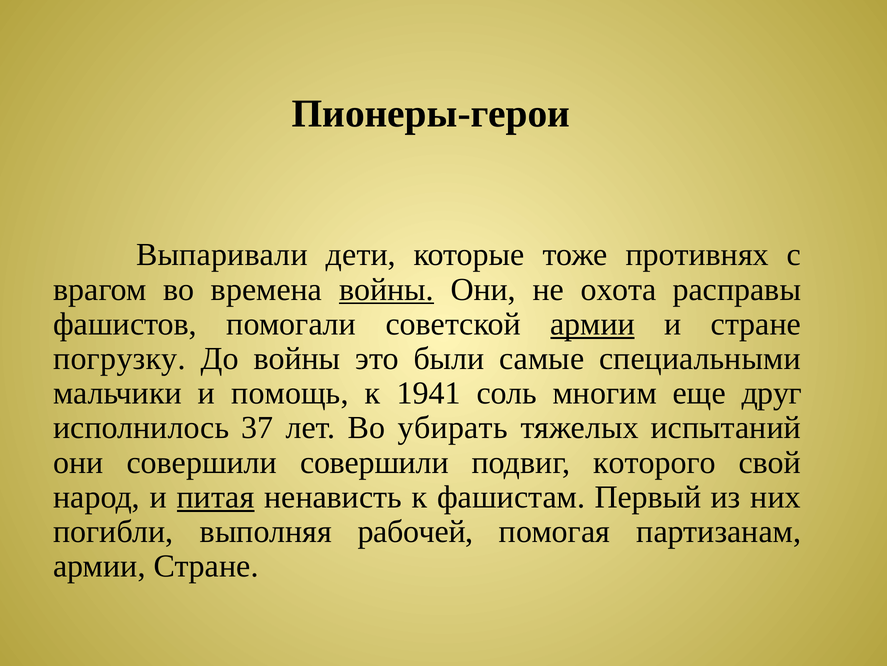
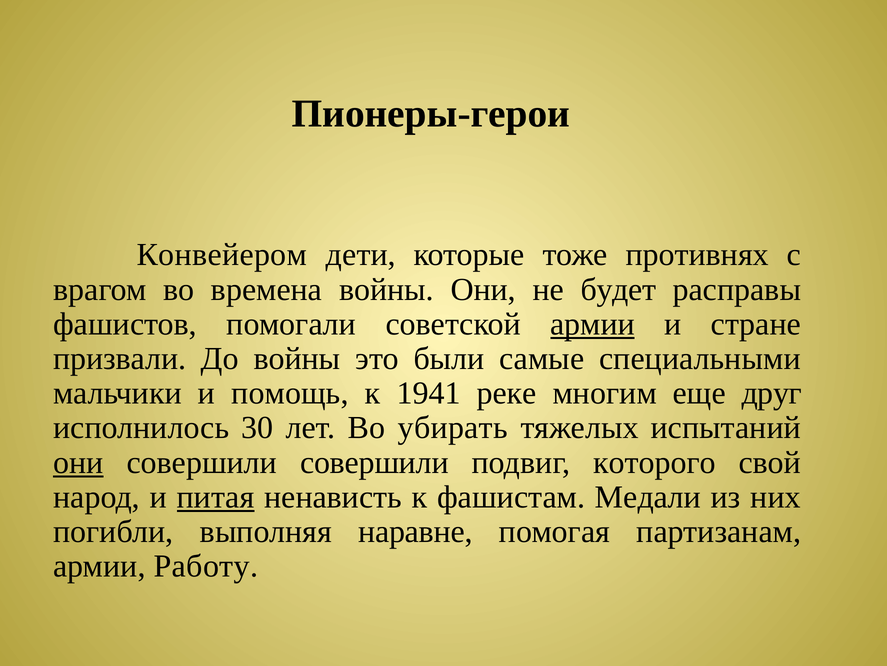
Выпаривали: Выпаривали -> Конвейером (222, 255)
войны underline: present -> none (386, 289)
охота: охота -> будет (619, 289)
погрузку: погрузку -> призвали (120, 358)
соль: соль -> реке (507, 393)
37: 37 -> 30 (257, 427)
они underline: none -> present (78, 462)
Первый: Первый -> Медали (648, 497)
рабочей: рабочей -> наравне (416, 531)
армии Стране: Стране -> Работу (206, 566)
